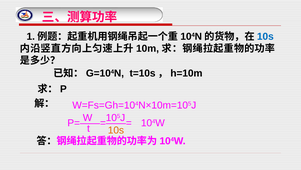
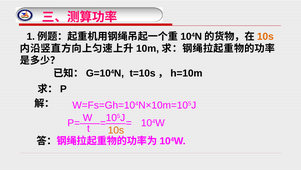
10s colour: blue -> orange (265, 36)
